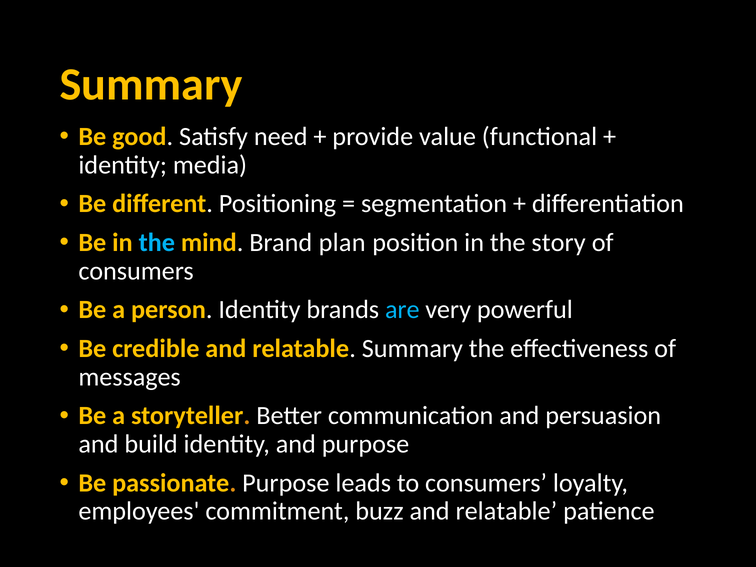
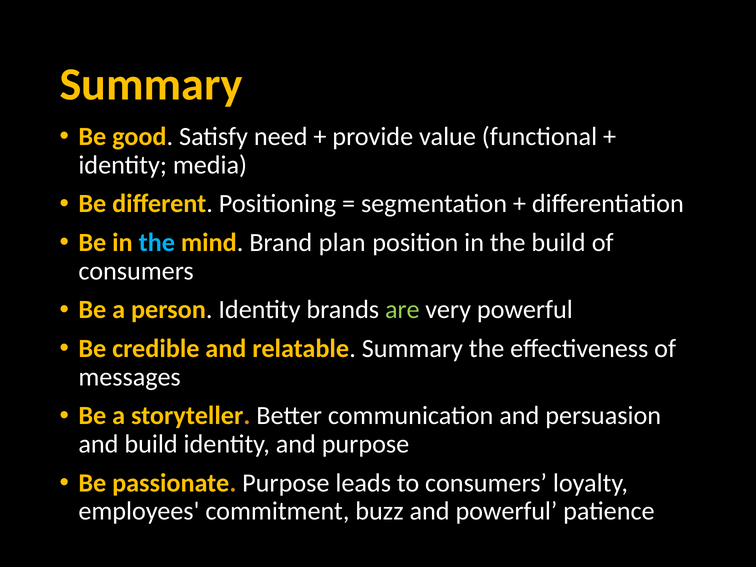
the story: story -> build (559, 243)
are colour: light blue -> light green (402, 310)
buzz and relatable: relatable -> powerful (506, 511)
